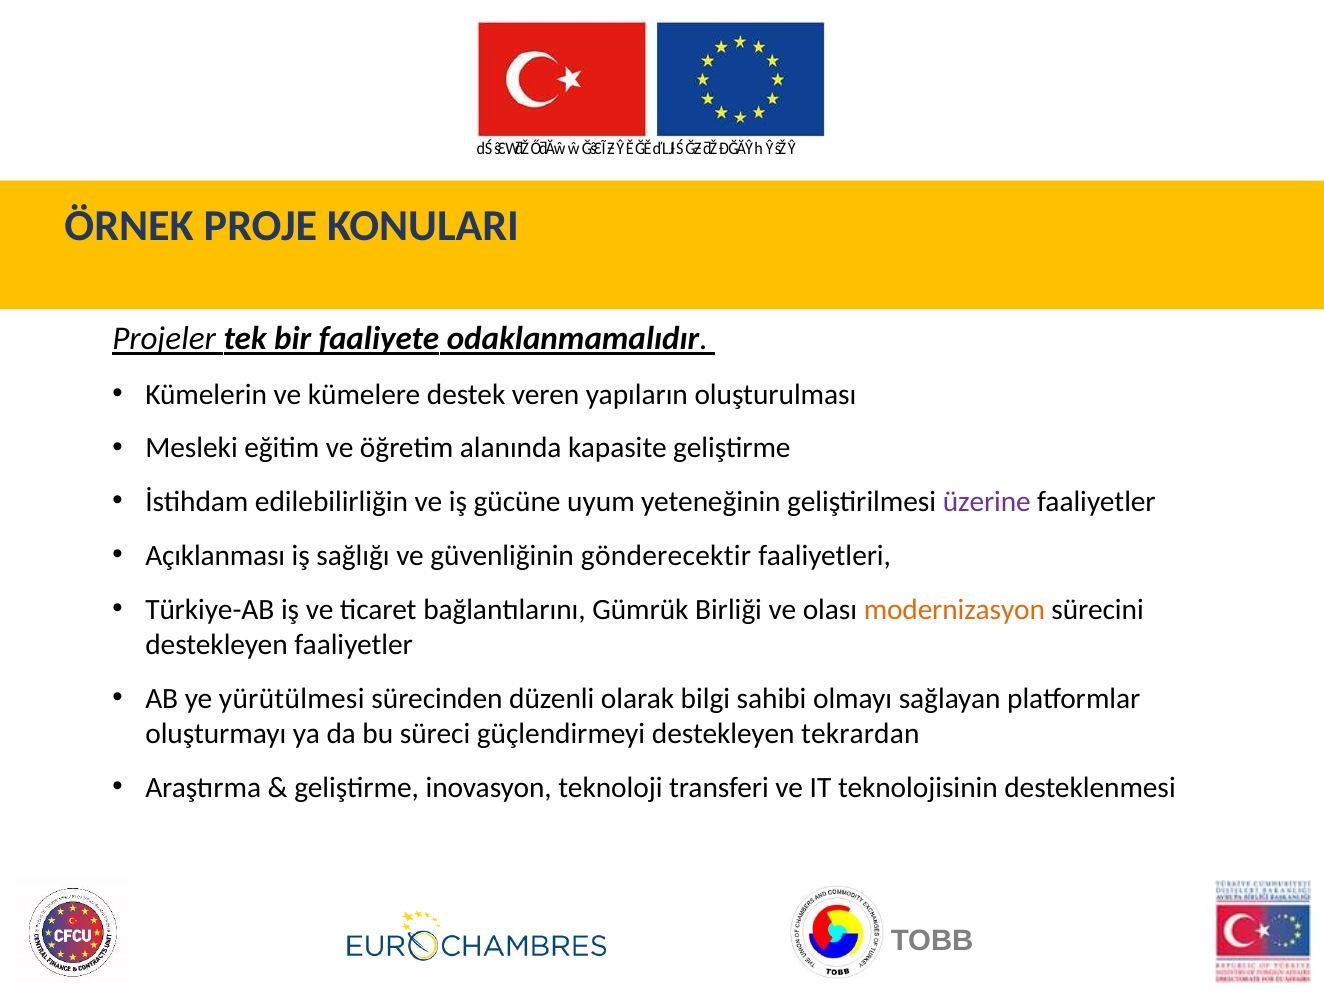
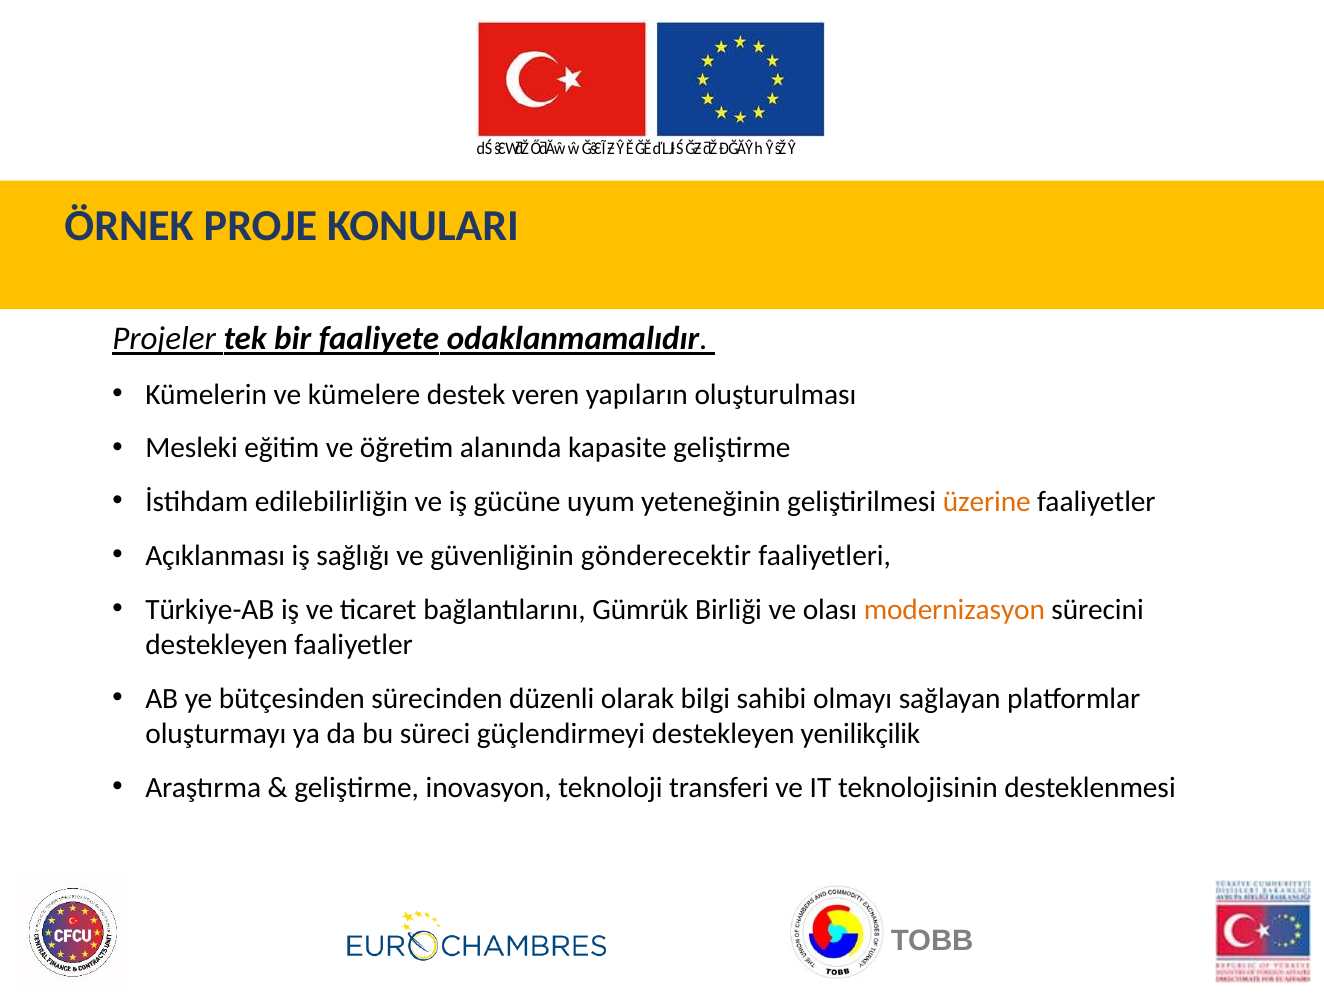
üzerine colour: purple -> orange (987, 502)
yürütülmesi: yürütülmesi -> bütçesinden (292, 698)
tekrardan: tekrardan -> yenilikçilik (860, 734)
